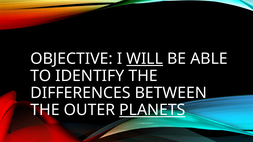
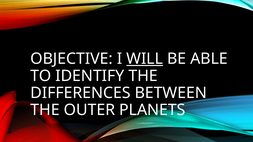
PLANETS underline: present -> none (152, 110)
